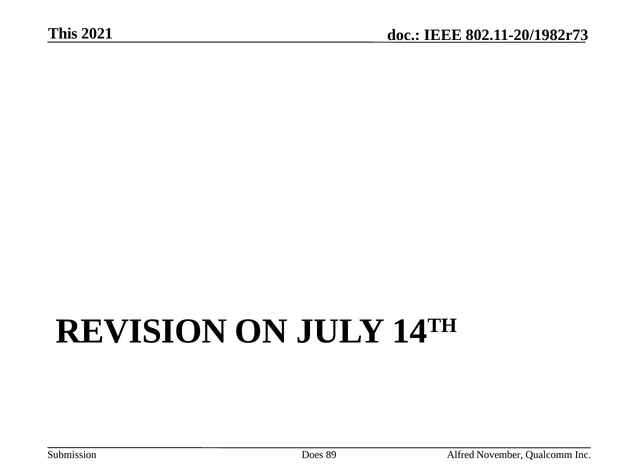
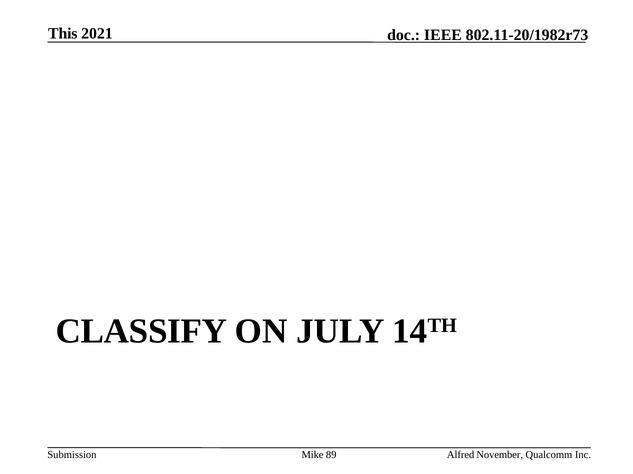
REVISION: REVISION -> CLASSIFY (141, 332)
Does: Does -> Mike (313, 455)
